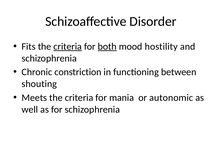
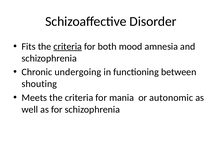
both underline: present -> none (107, 47)
hostility: hostility -> amnesia (161, 47)
constriction: constriction -> undergoing (78, 72)
